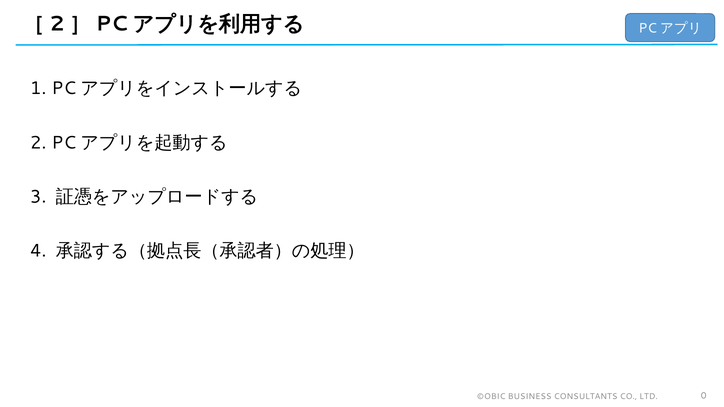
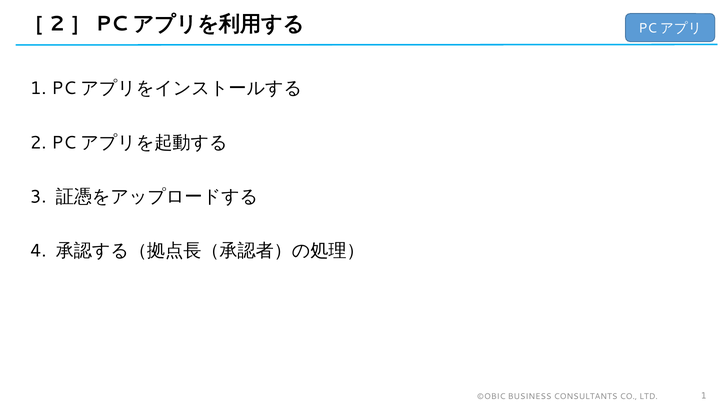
LTD 0: 0 -> 1 (704, 396)
